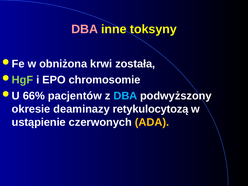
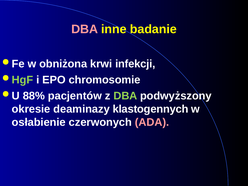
toksyny: toksyny -> badanie (153, 29)
została: została -> infekcji (135, 64)
66%: 66% -> 88% (34, 96)
DBA colour: light blue -> light green (125, 96)
retykulocytozą: retykulocytozą -> klastogennych (151, 109)
ustąpienie: ustąpienie -> osłabienie (39, 122)
ADA colour: yellow -> pink (152, 122)
